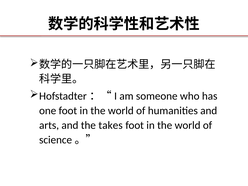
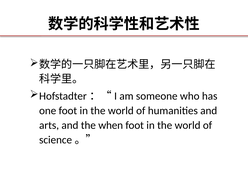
takes: takes -> when (111, 125)
